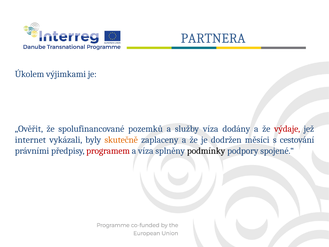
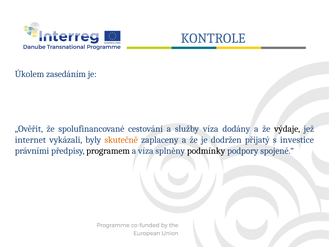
PARTNERA: PARTNERA -> KONTROLE (213, 38)
výjimkami: výjimkami -> zasedáním (66, 74)
pozemků: pozemků -> cestování (146, 129)
výdaje colour: red -> black (287, 129)
měsíci: měsíci -> přijatý (257, 140)
cestování: cestování -> investice (297, 140)
programem colour: red -> black (108, 151)
